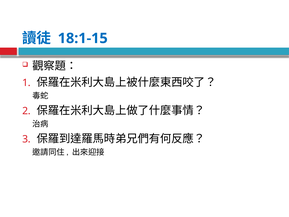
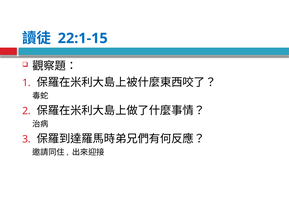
18:1-15: 18:1-15 -> 22:1-15 (83, 38)
